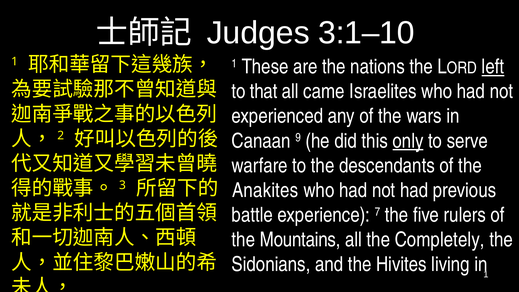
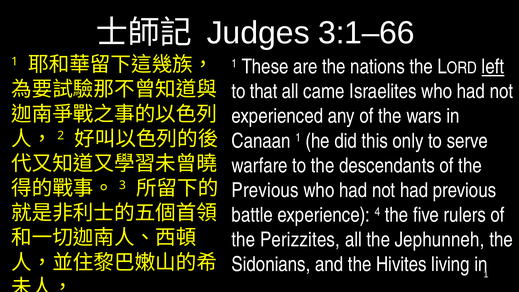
3:1–10: 3:1–10 -> 3:1–66 (366, 33)
Canaan 9: 9 -> 1 (298, 138)
only underline: present -> none (408, 141)
Anakites: Anakites -> Previous (265, 190)
7: 7 -> 4 (378, 212)
Mountains: Mountains -> Perizzites (300, 240)
Completely: Completely -> Jephunneh (440, 240)
